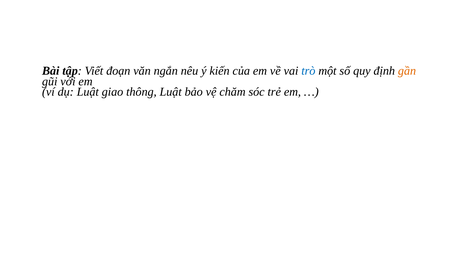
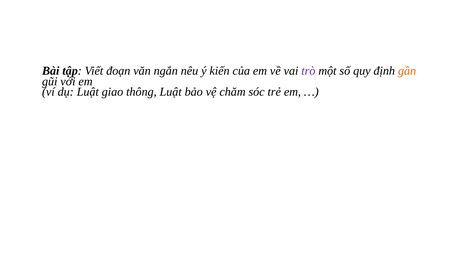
trò colour: blue -> purple (308, 71)
